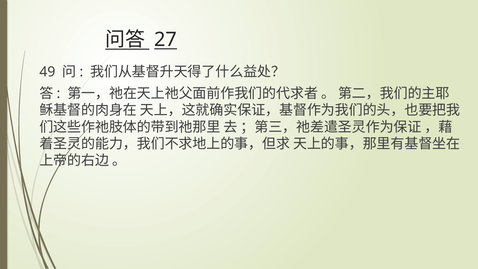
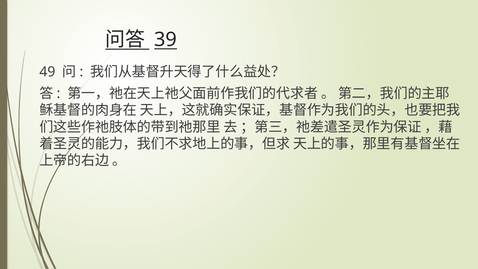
27: 27 -> 39 (166, 40)
